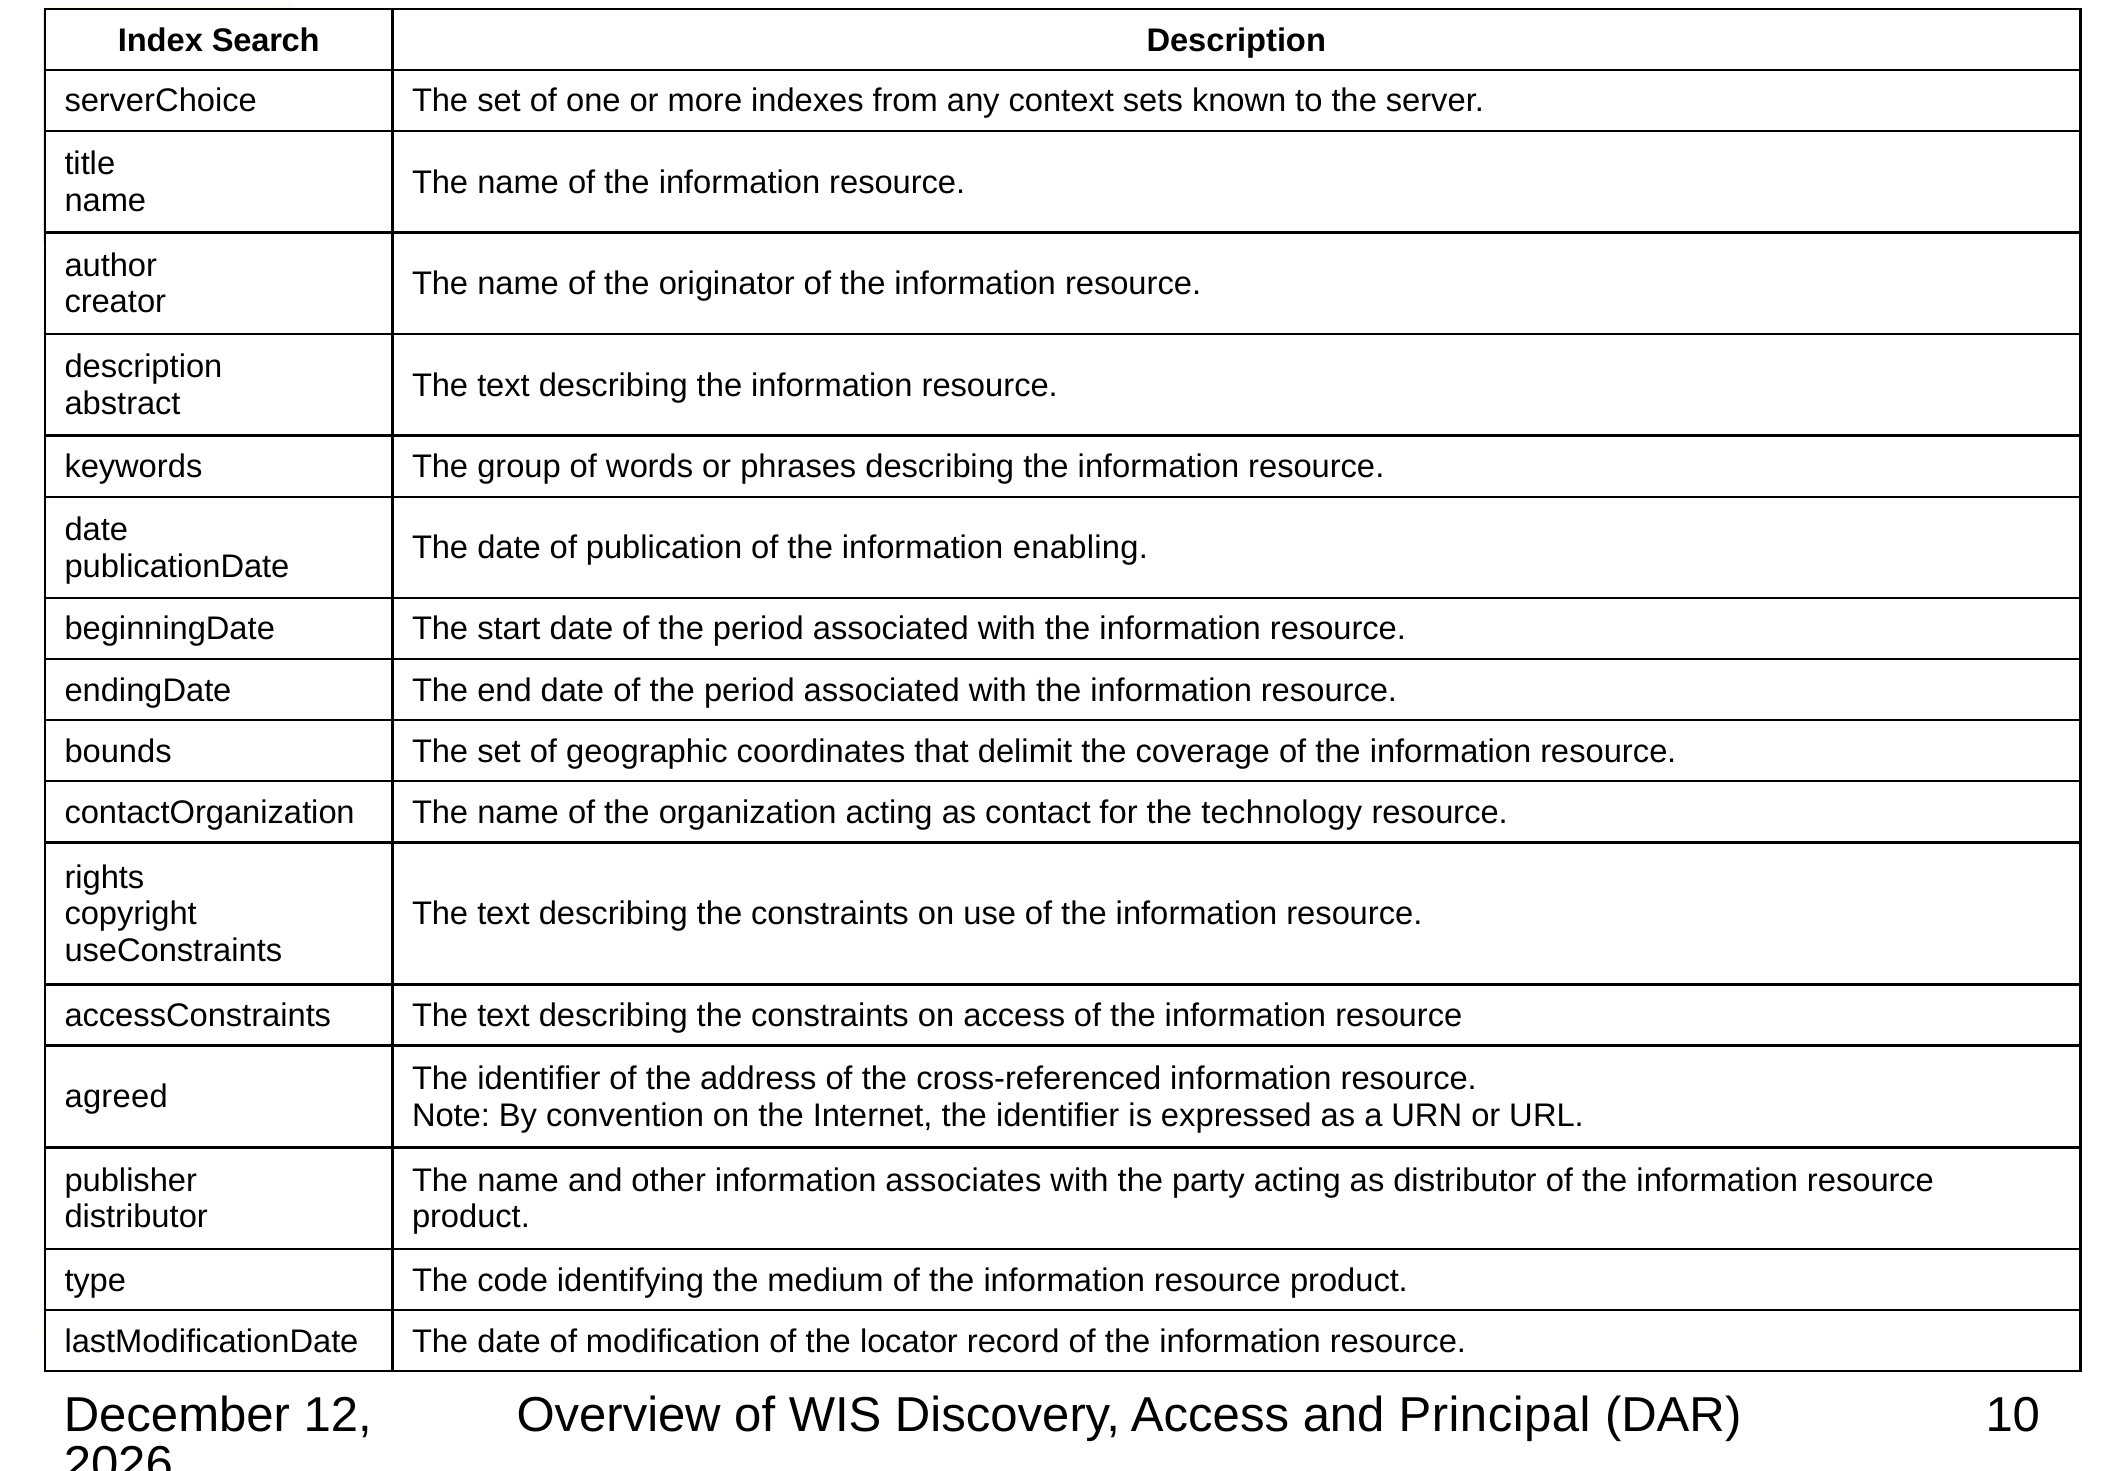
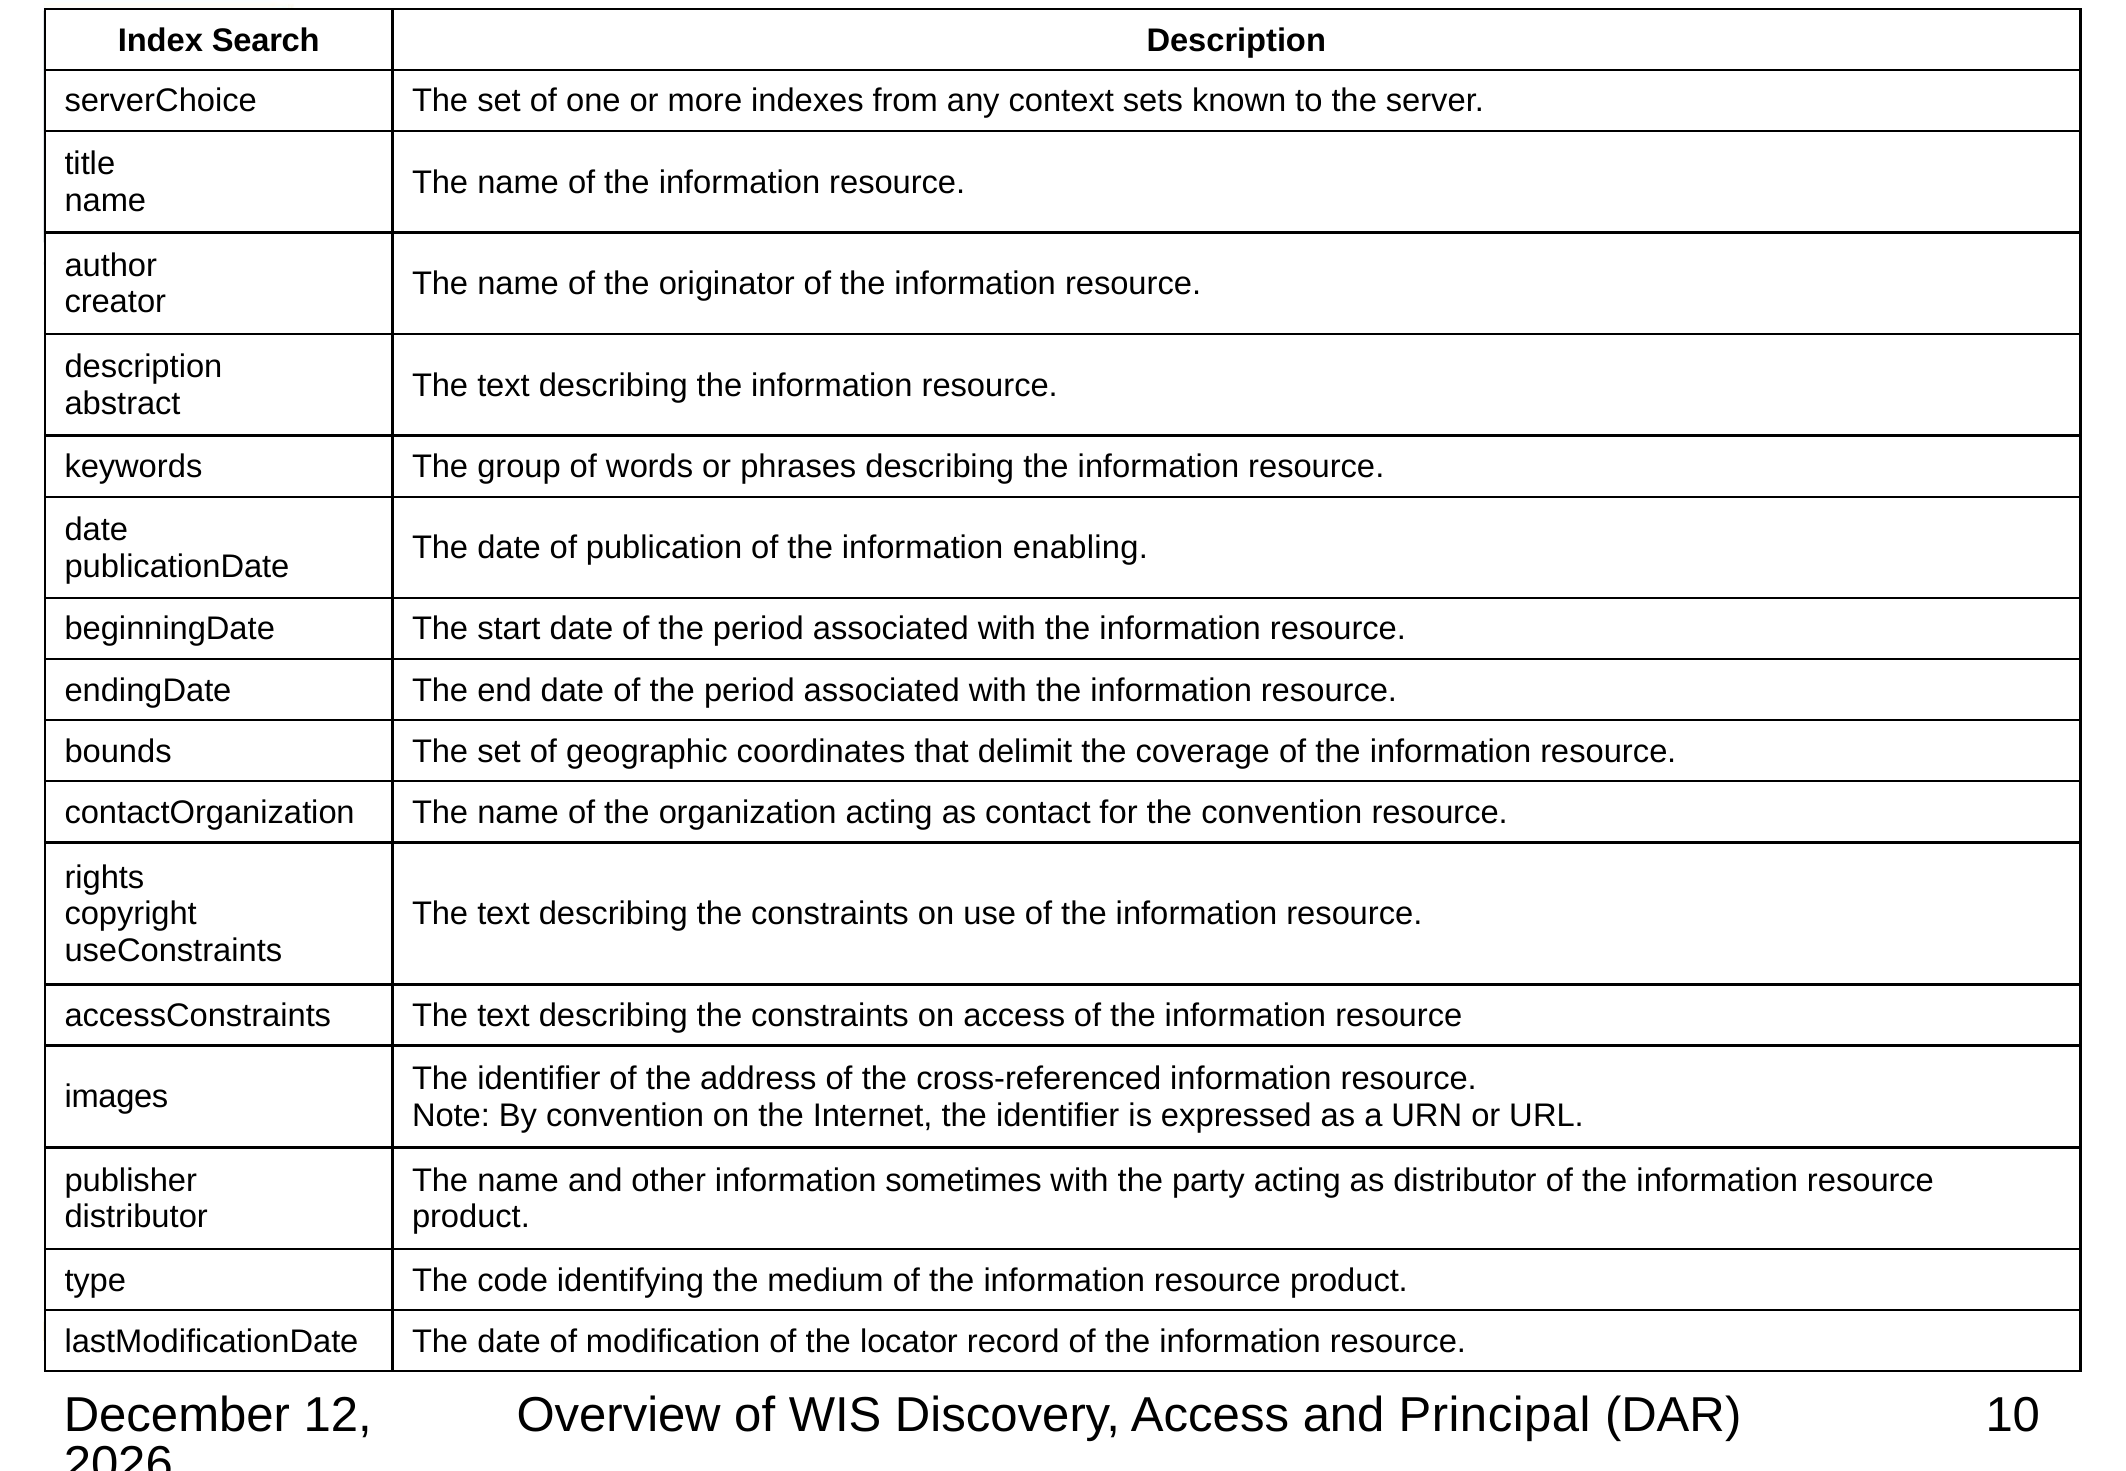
the technology: technology -> convention (1282, 813)
agreed: agreed -> images (116, 1098)
associates: associates -> sometimes (964, 1181)
